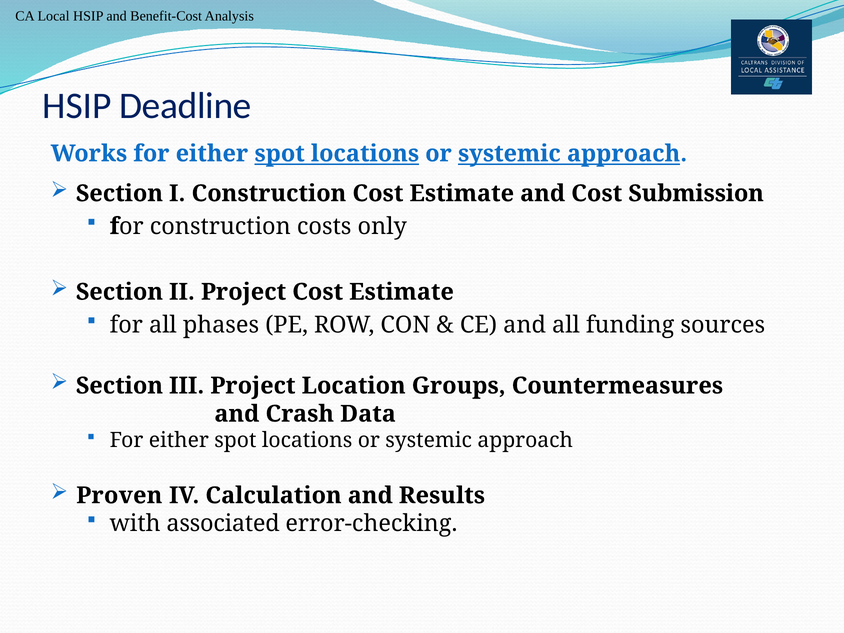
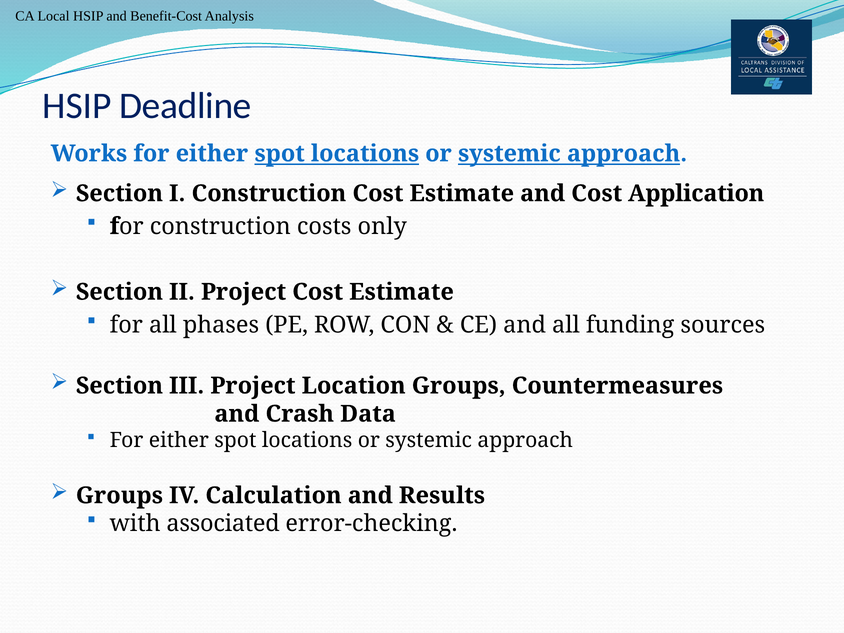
Submission: Submission -> Application (696, 193)
Proven: Proven -> Groups (119, 496)
